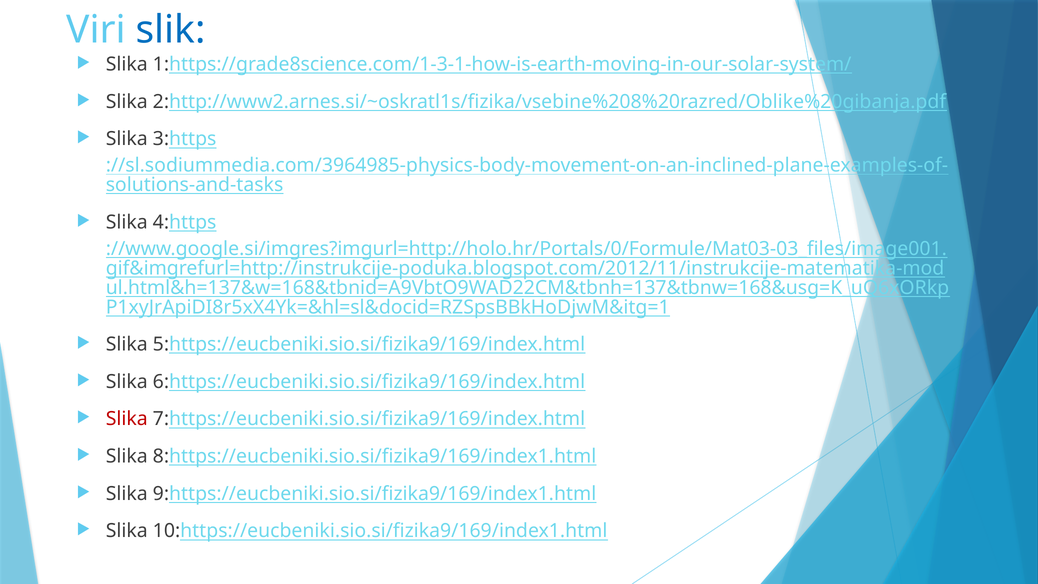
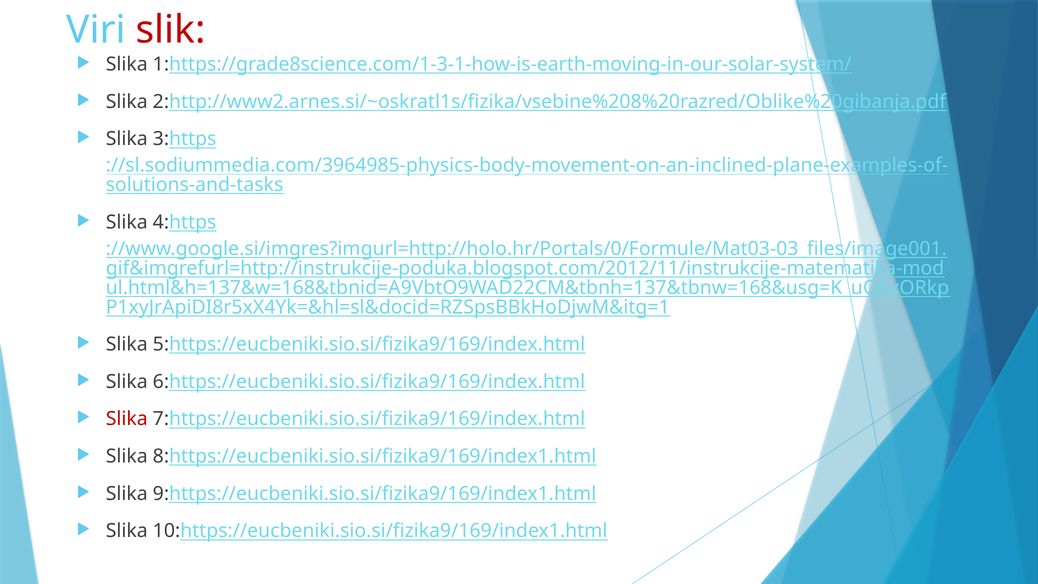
slik colour: blue -> red (171, 30)
